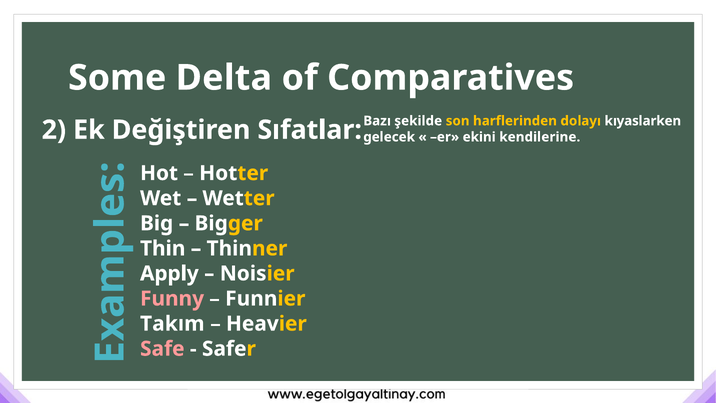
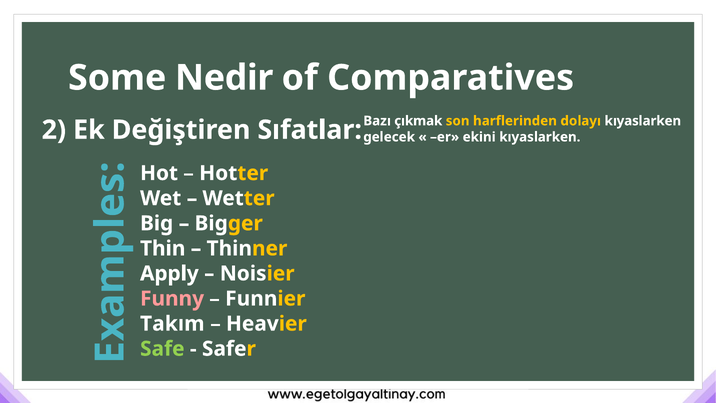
Delta: Delta -> Nedir (224, 78)
şekilde: şekilde -> çıkmak (418, 121)
ekini kendilerine: kendilerine -> kıyaslarken (540, 137)
Safe colour: pink -> light green (162, 349)
